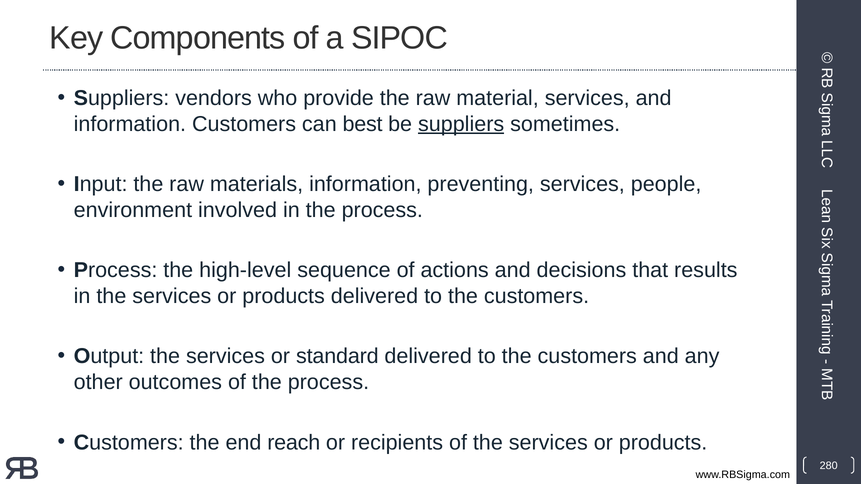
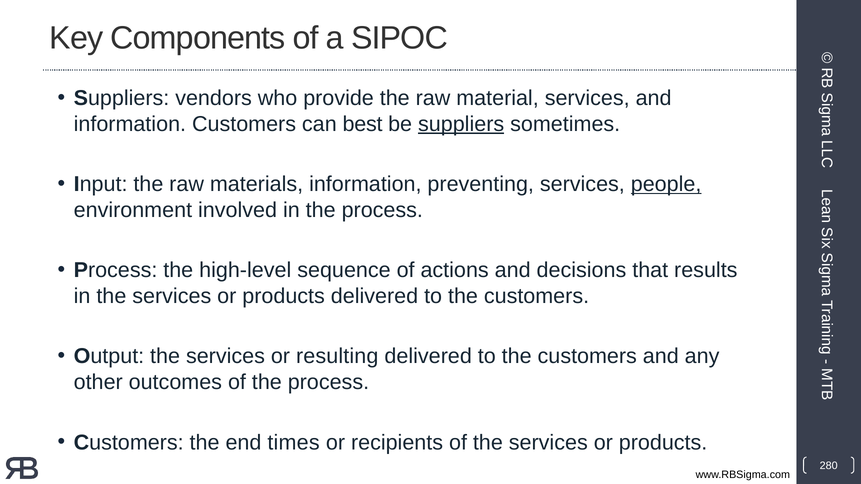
people underline: none -> present (666, 184)
standard: standard -> resulting (337, 357)
reach: reach -> times (294, 443)
